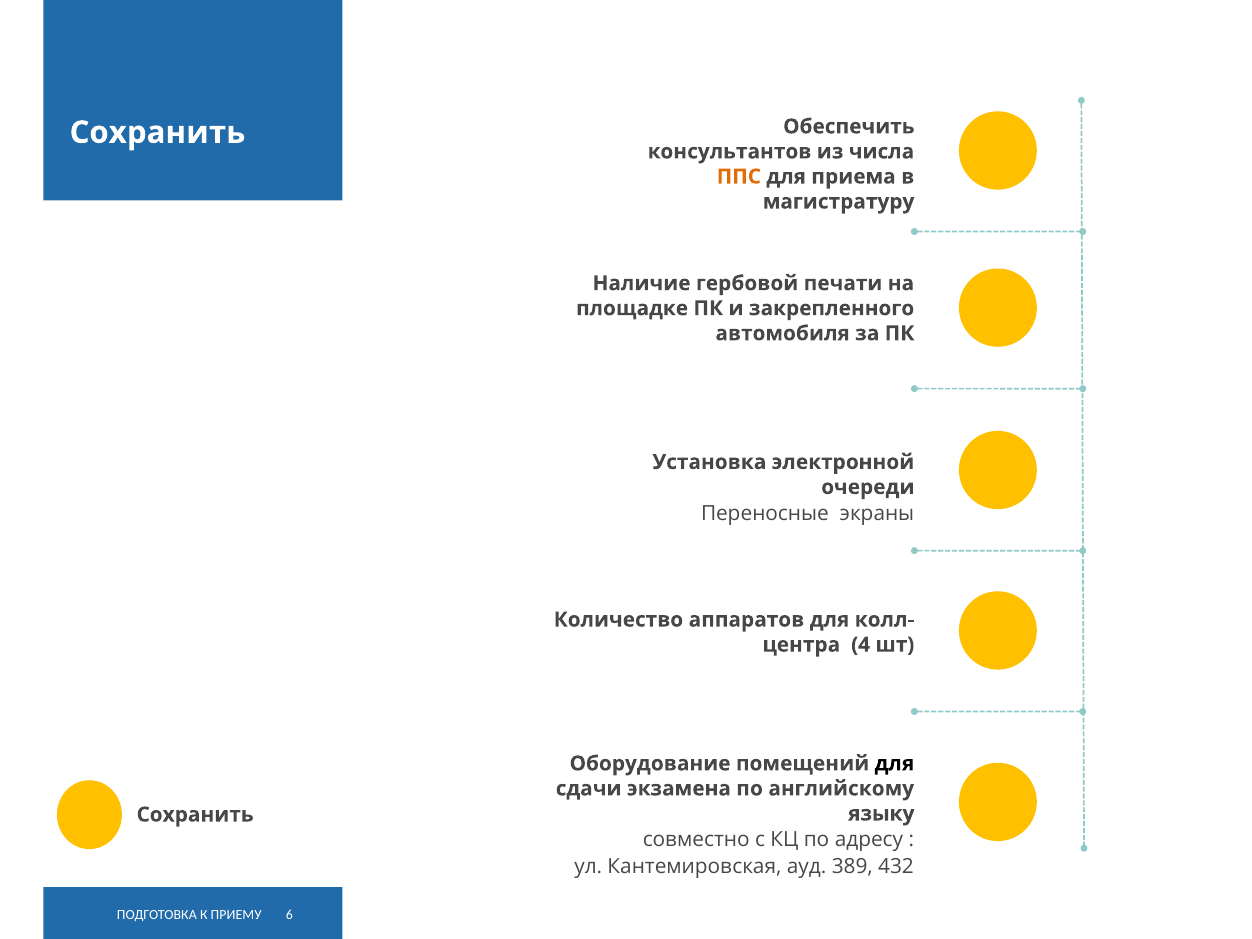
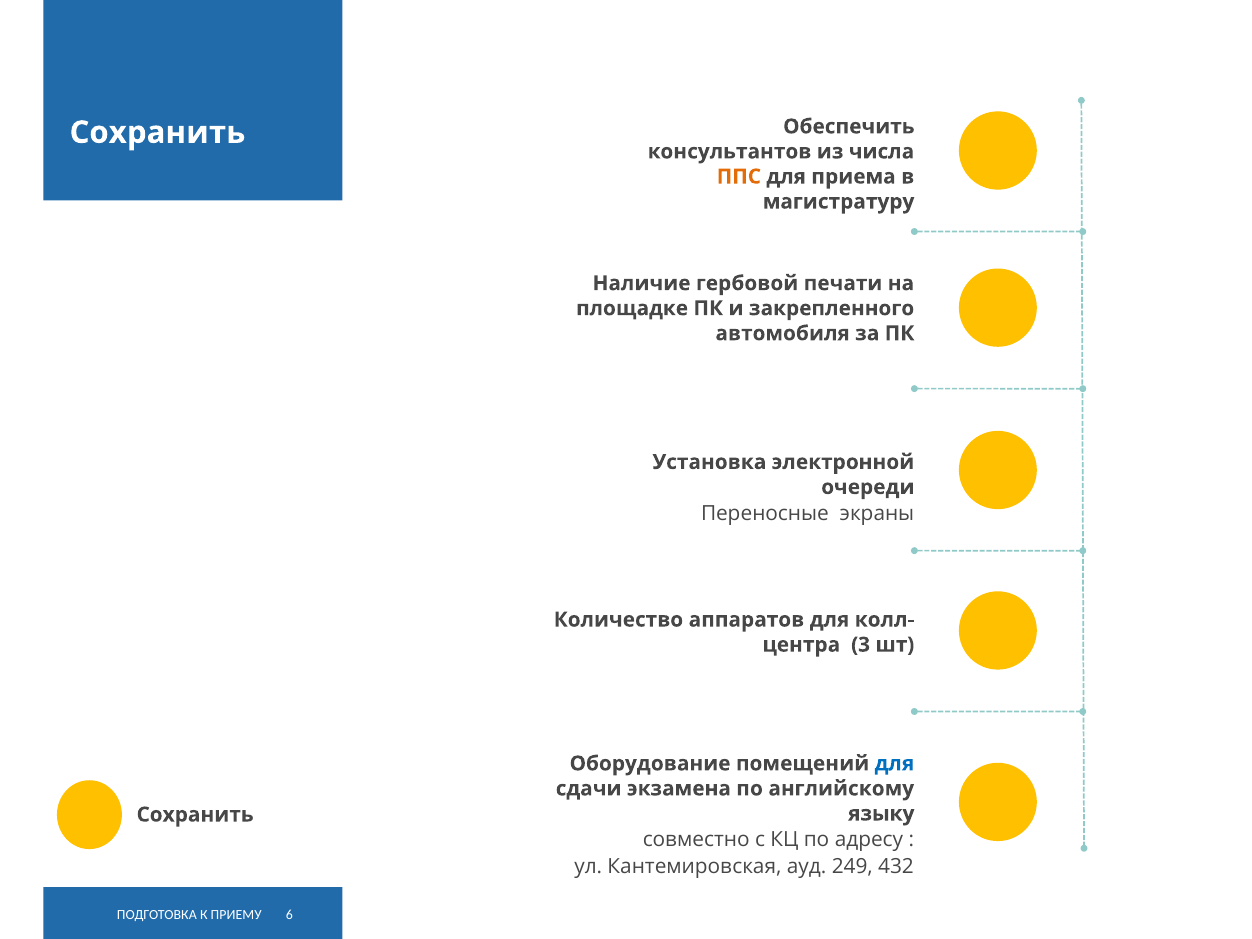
4: 4 -> 3 (861, 645)
для colour: black -> blue (894, 764)
389: 389 -> 249 (852, 866)
